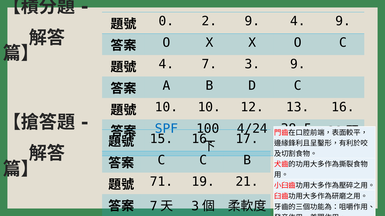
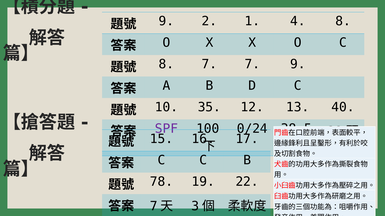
0: 0 -> 9 (166, 21)
2 9: 9 -> 1 (252, 21)
4 9: 9 -> 8 (343, 21)
4: 4 -> 8 (166, 64)
7 3: 3 -> 7 (252, 64)
10 10: 10 -> 35 (209, 107)
13 16: 16 -> 40 (343, 107)
4/24: 4/24 -> 0/24 (252, 129)
SPF colour: blue -> purple (166, 129)
71: 71 -> 78 (162, 182)
21: 21 -> 22 (247, 182)
